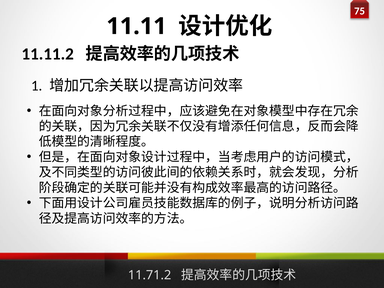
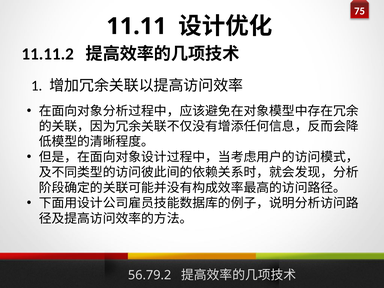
11.71.2: 11.71.2 -> 56.79.2 (150, 275)
